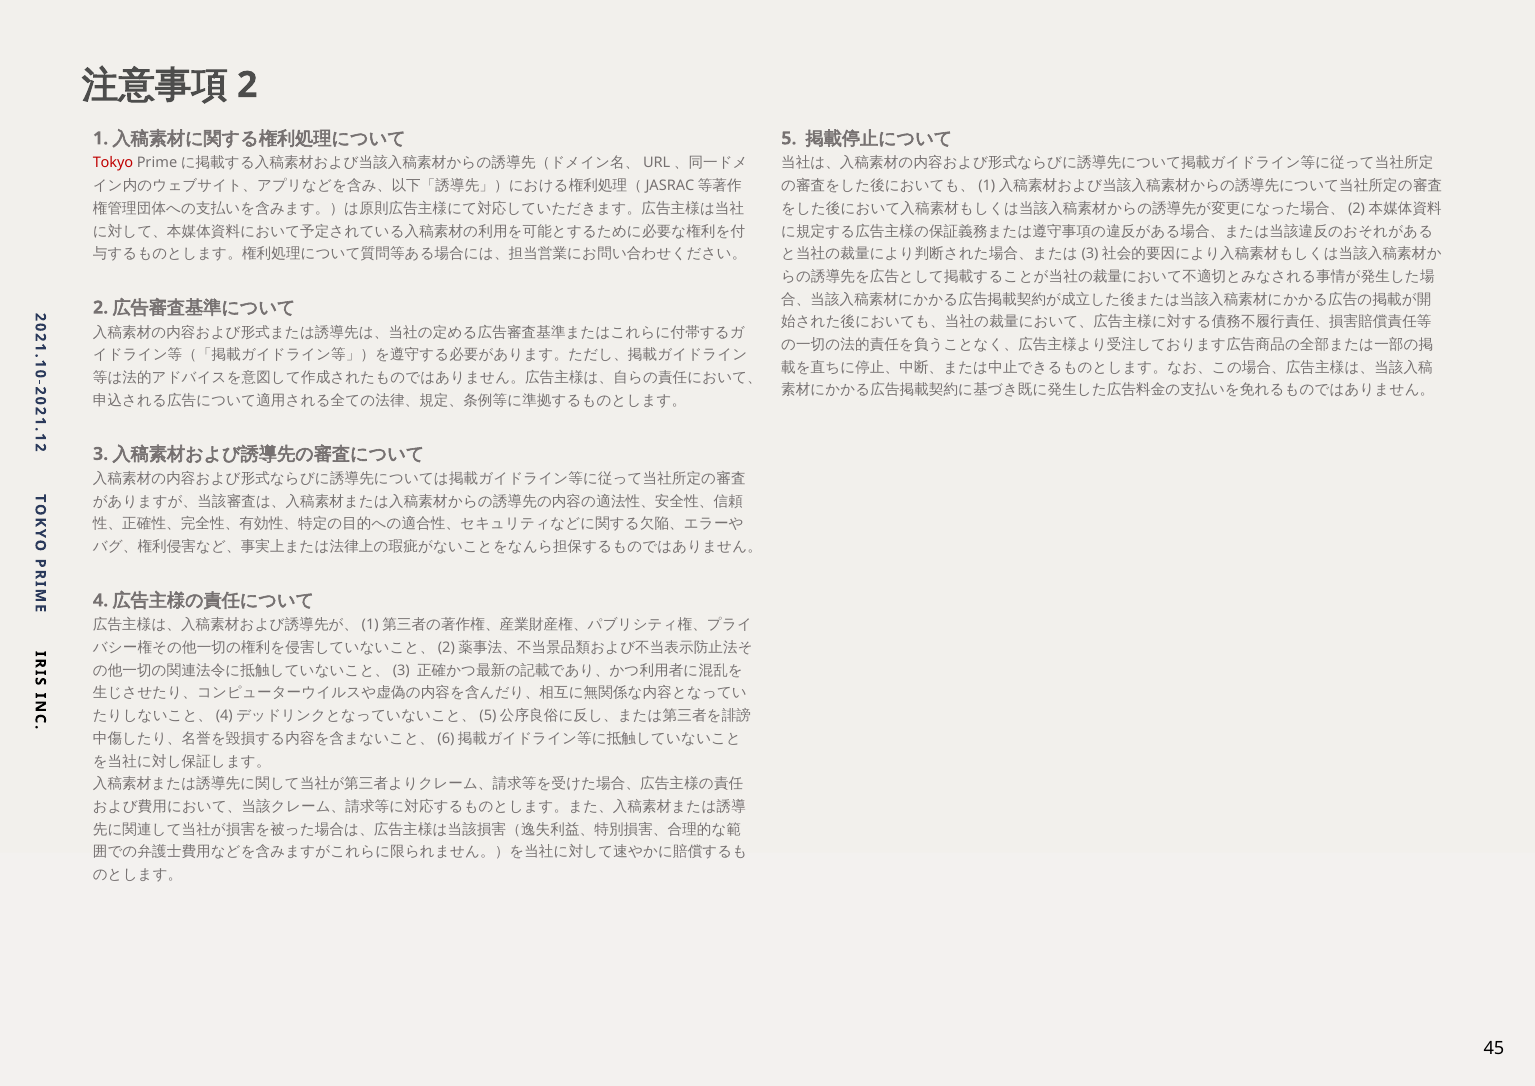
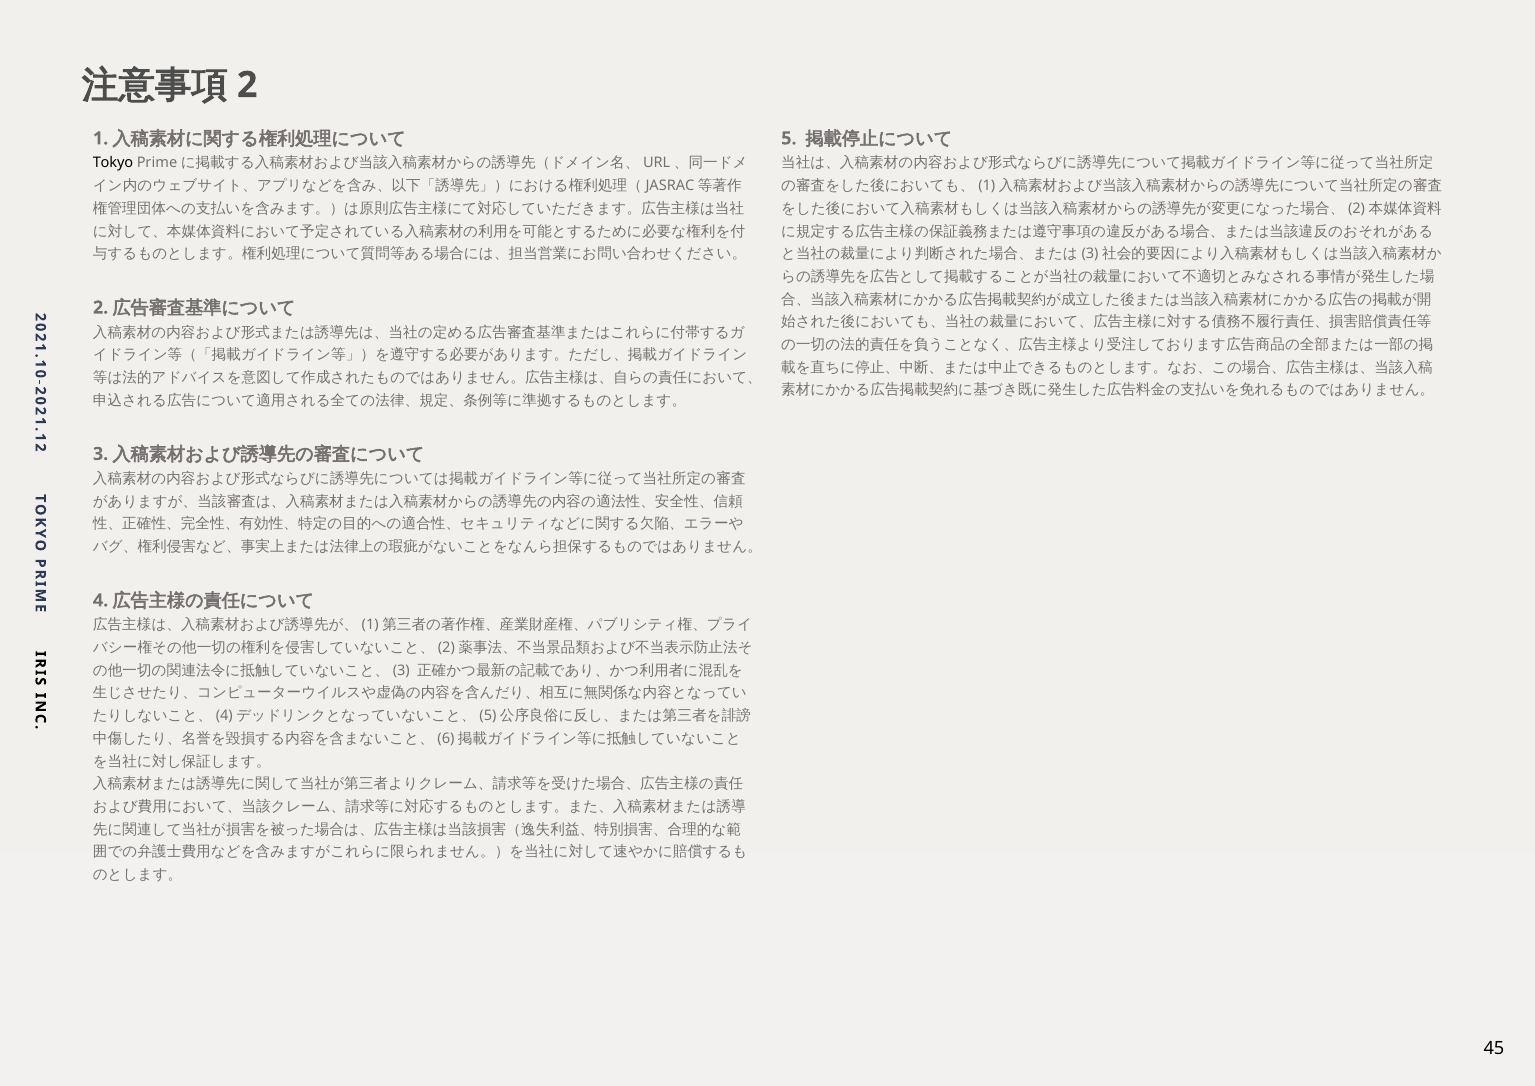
Tokyo colour: red -> black (113, 163)
